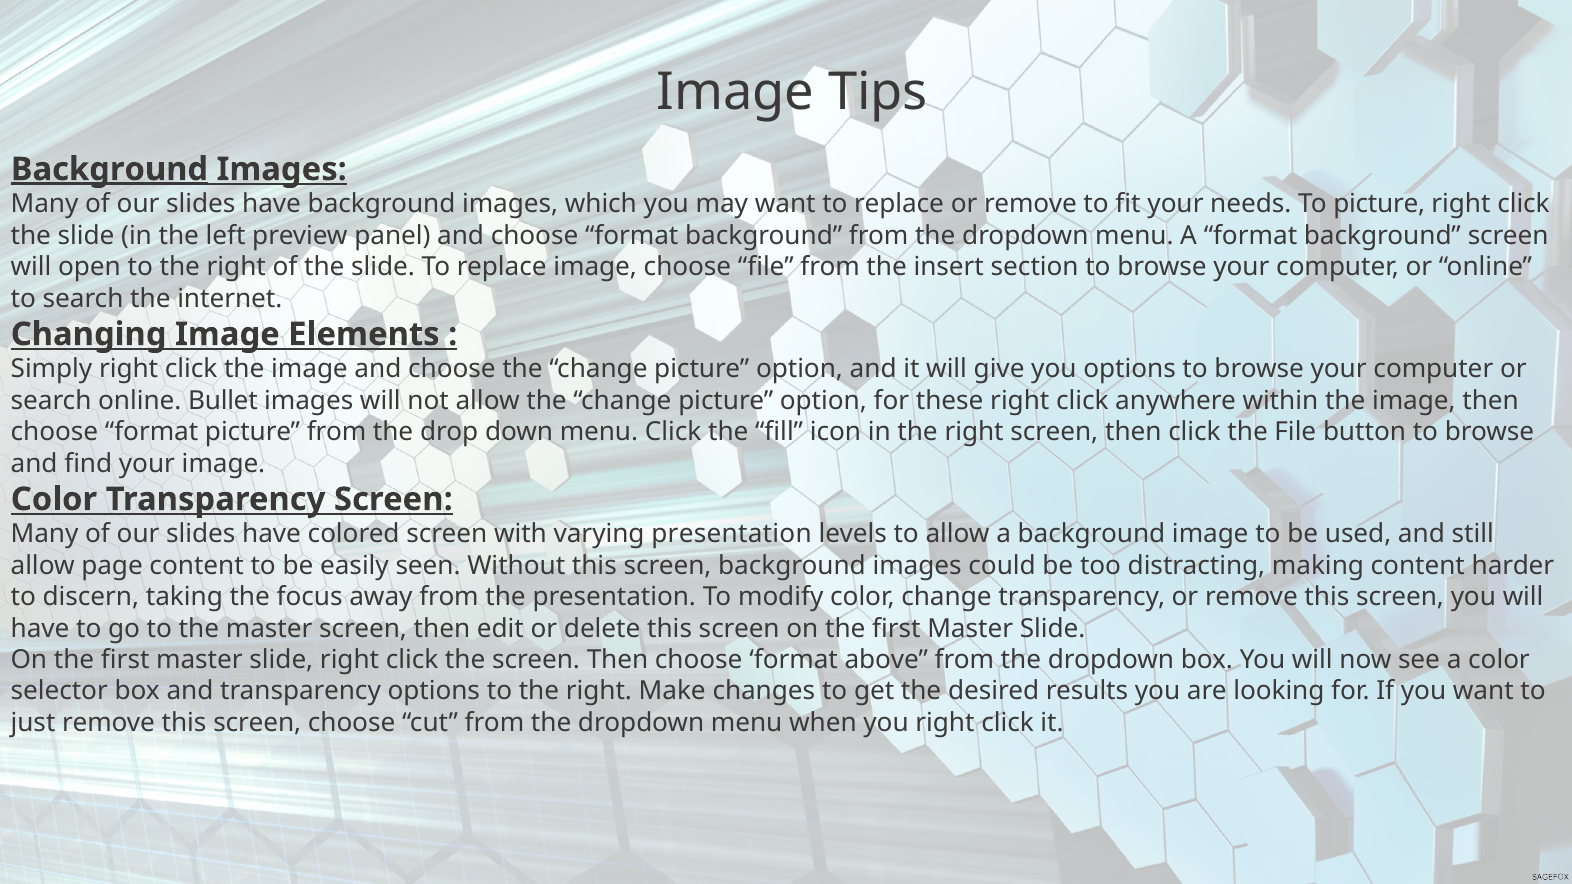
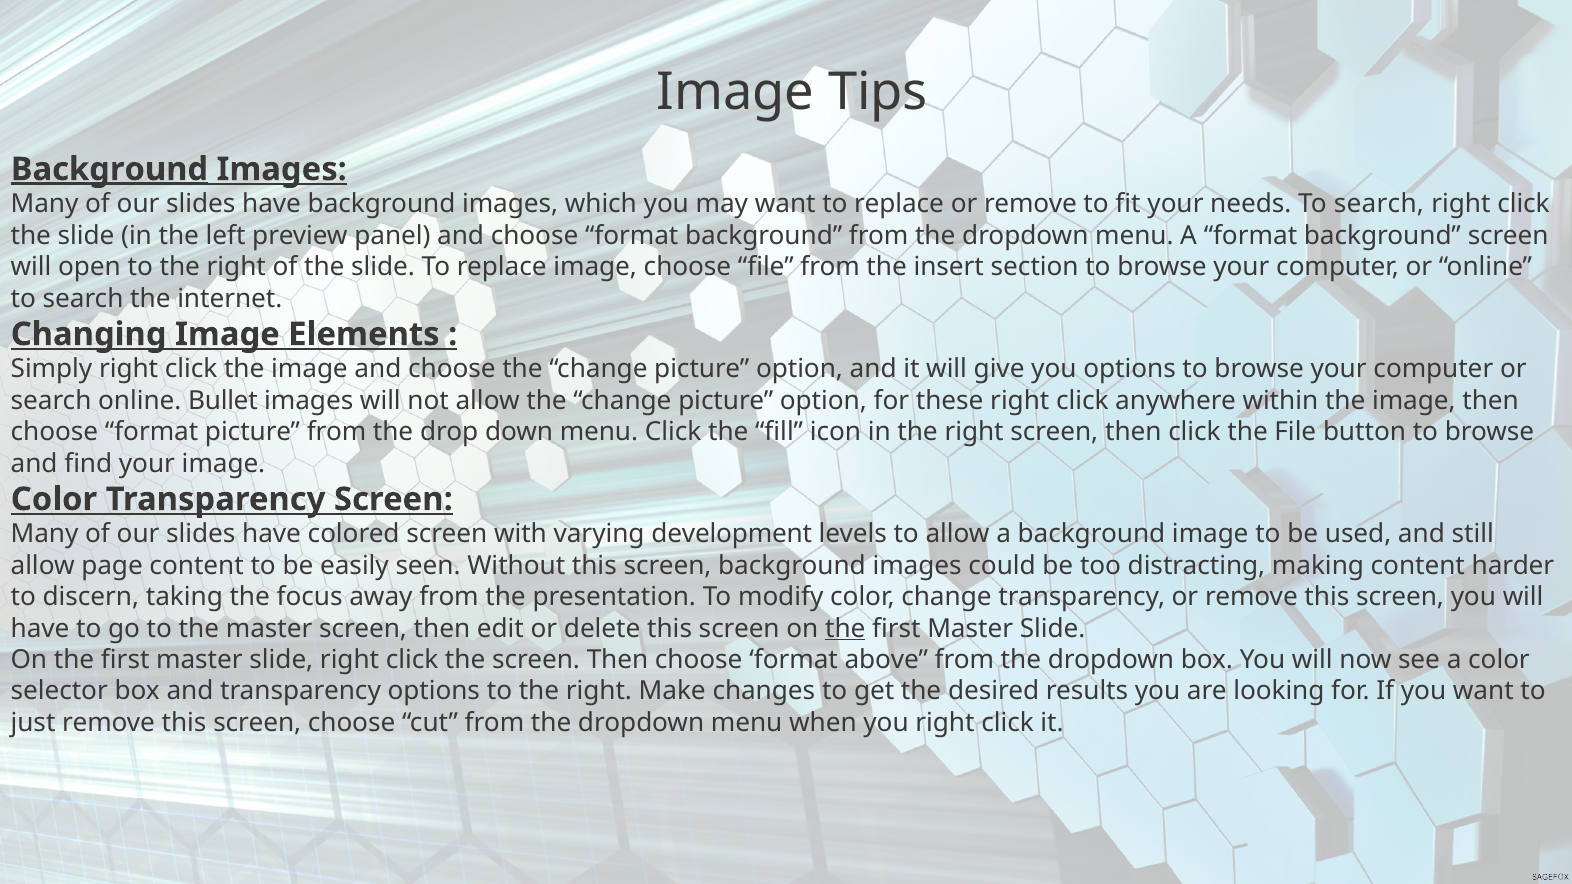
needs To picture: picture -> search (1379, 204)
varying presentation: presentation -> development (732, 534)
the underline: none -> present (845, 629)
